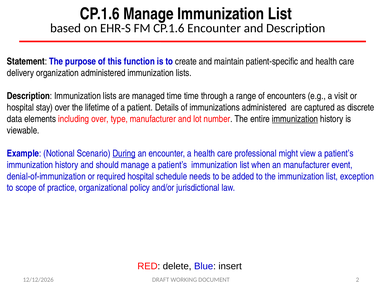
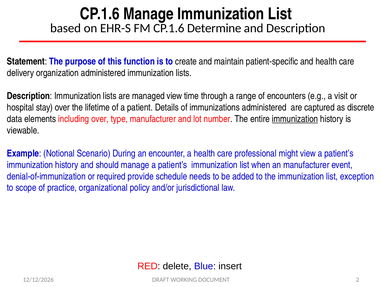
CP.1.6 Encounter: Encounter -> Determine (214, 28)
managed time: time -> view (174, 96)
During underline: present -> none (124, 153)
required hospital: hospital -> provide (141, 176)
